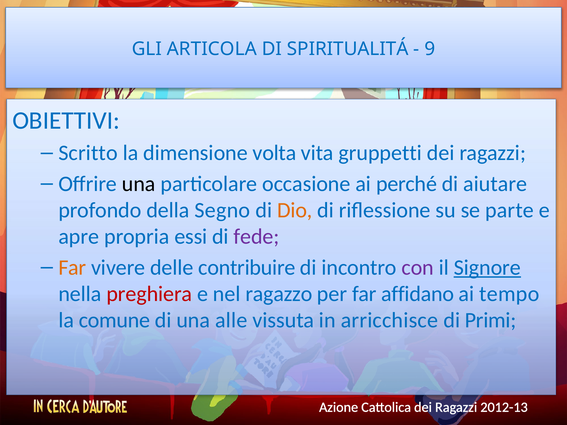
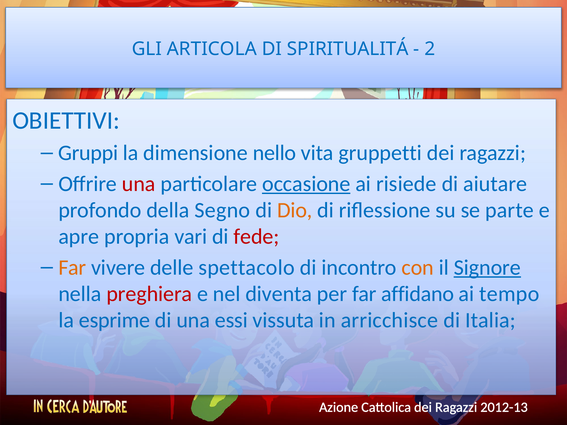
9: 9 -> 2 (430, 49)
Scritto: Scritto -> Gruppi (88, 153)
volta: volta -> nello (274, 153)
una colour: black -> red (139, 184)
occasione underline: none -> present (306, 184)
perché: perché -> risiede (406, 184)
essi: essi -> vari (191, 237)
fede colour: purple -> red (256, 237)
contribuire: contribuire -> spettacolo (247, 268)
con colour: purple -> orange (418, 268)
ragazzo: ragazzo -> diventa (279, 294)
comune: comune -> esprime (115, 320)
alle: alle -> essi (231, 320)
Primi: Primi -> Italia (490, 320)
